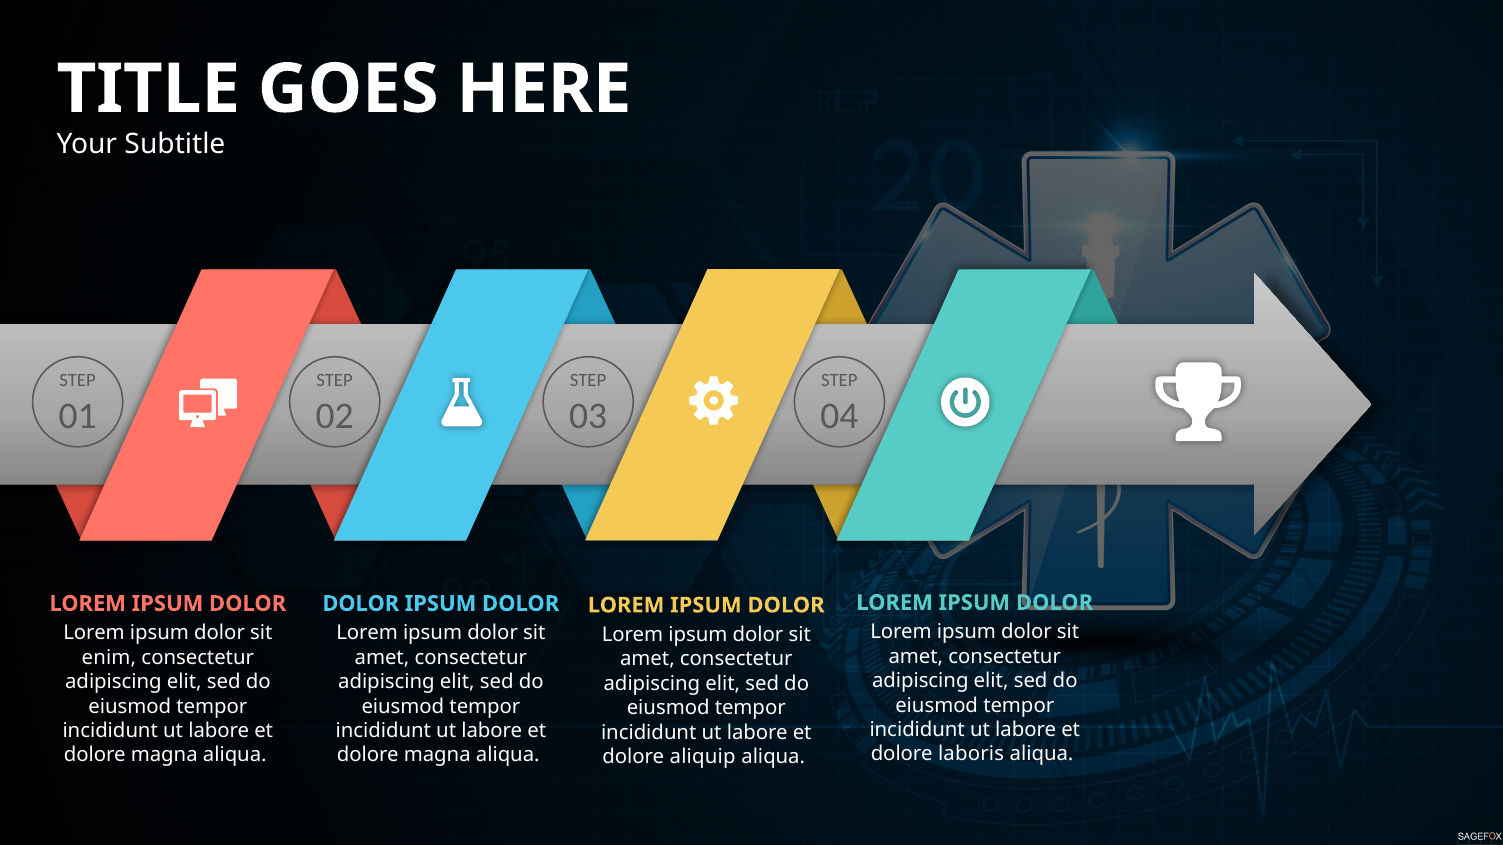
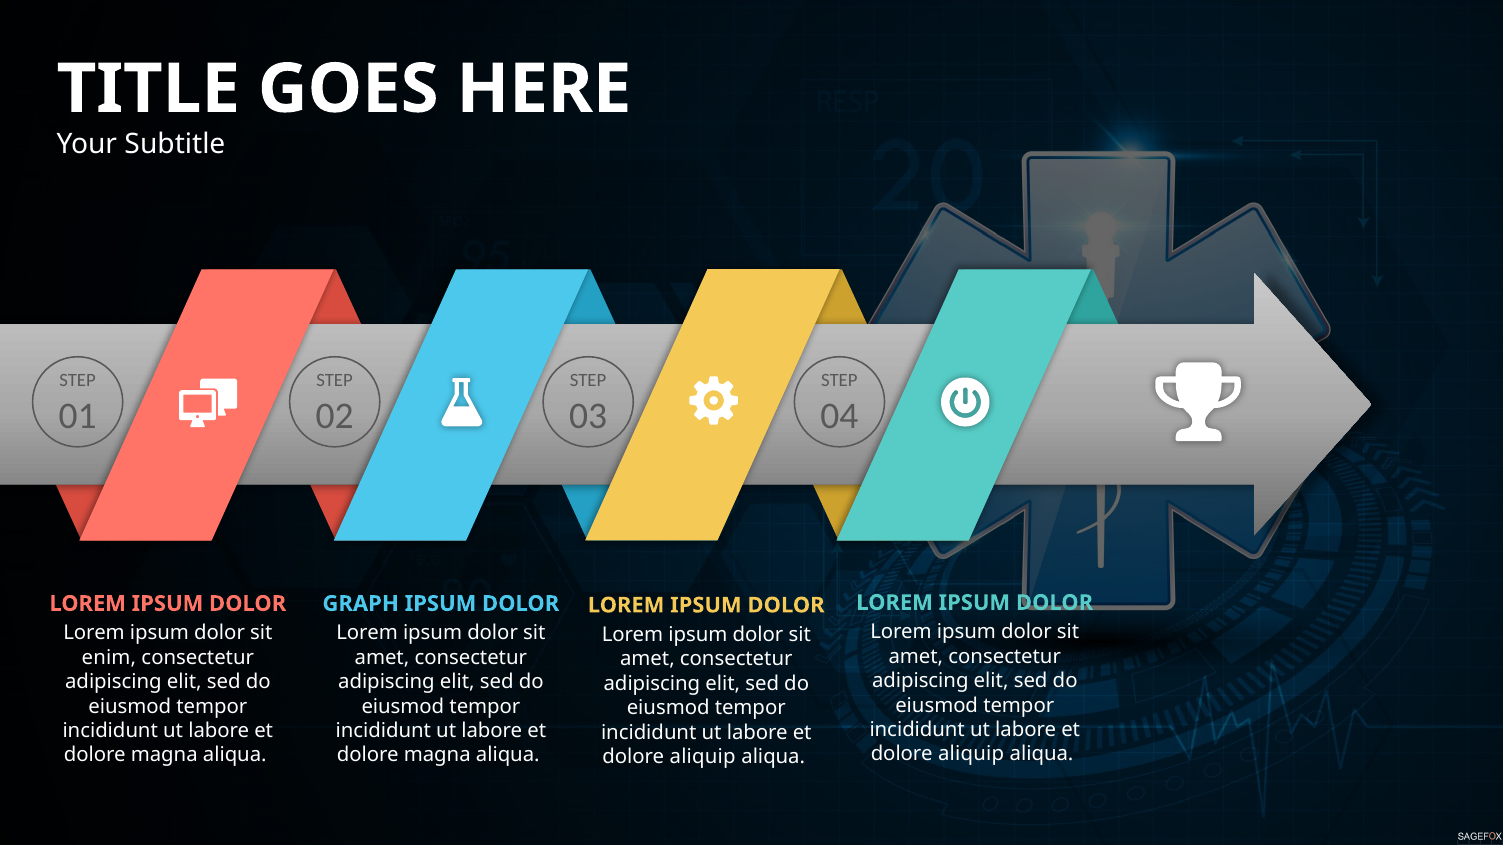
DOLOR: DOLOR -> GRAPH (361, 604)
laboris: laboris -> aliquip (971, 755)
